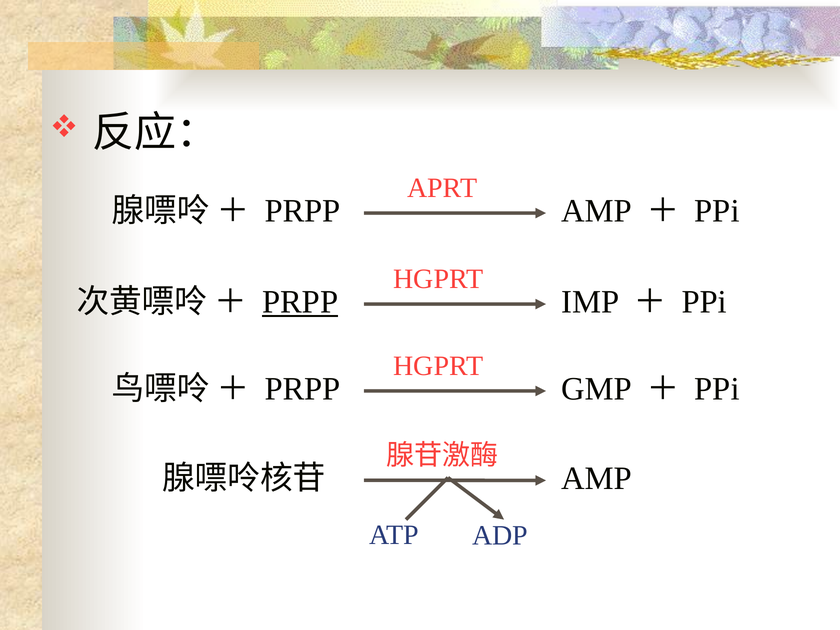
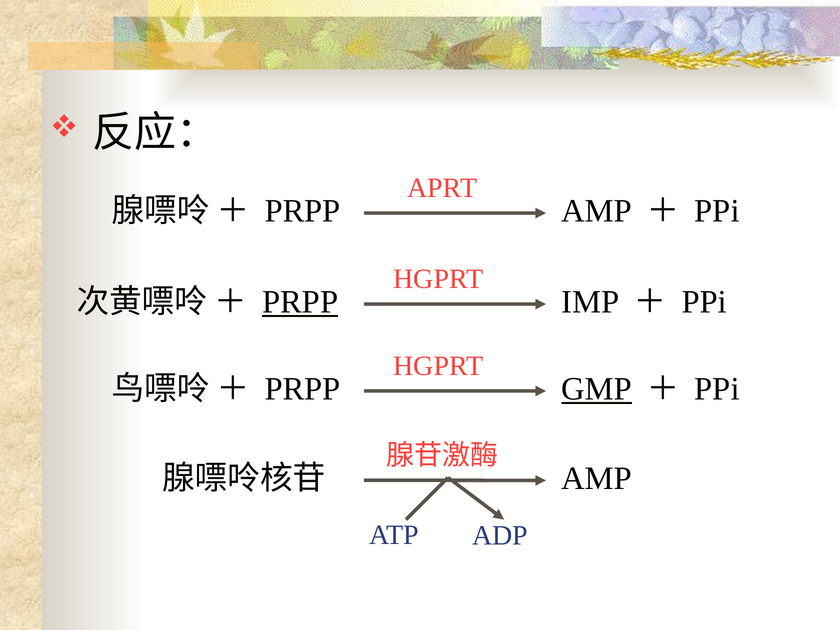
GMP underline: none -> present (597, 389)
